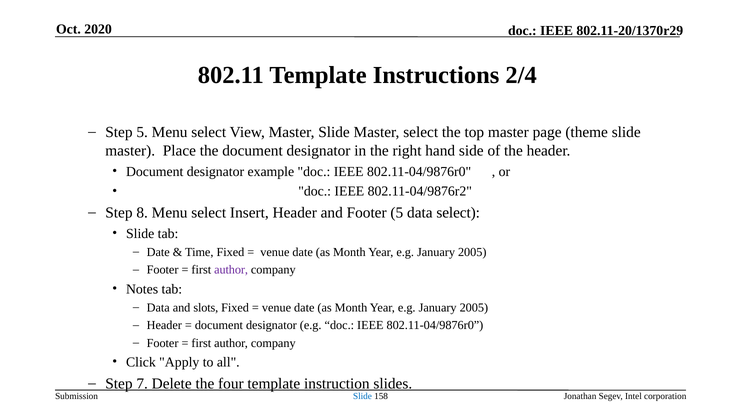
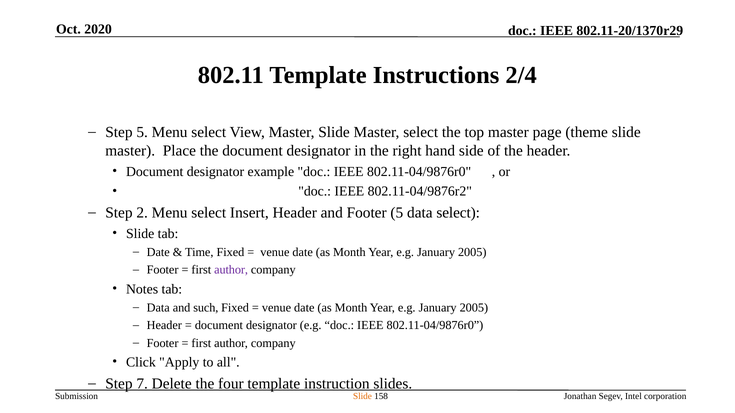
8: 8 -> 2 (142, 213)
slots: slots -> such (206, 308)
Slide colour: blue -> orange (362, 397)
